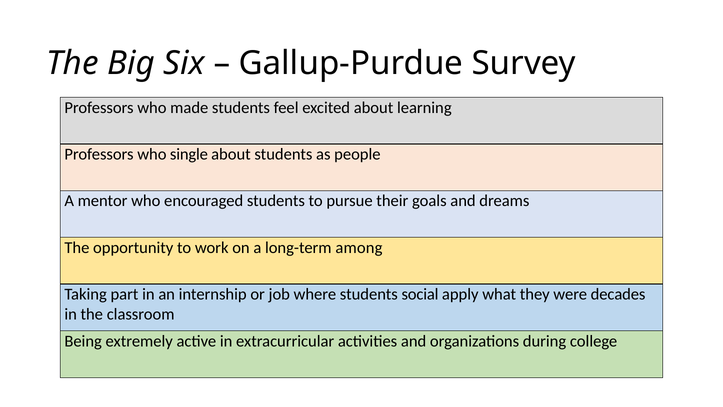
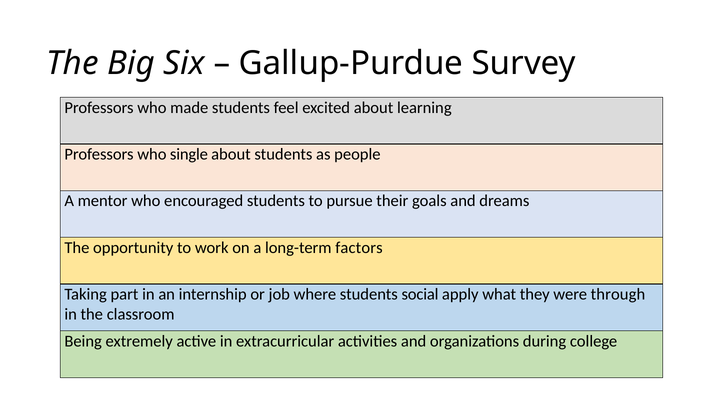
among: among -> factors (359, 247)
decades: decades -> through (618, 294)
